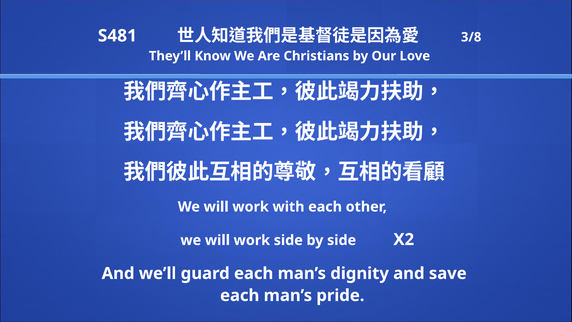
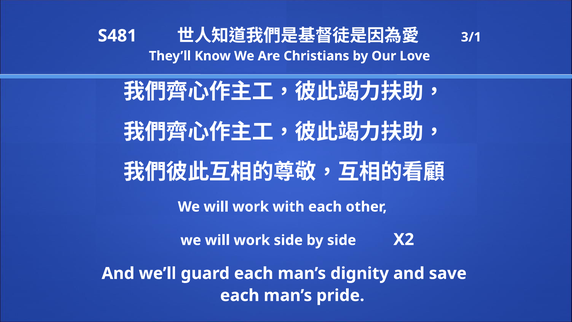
3/8: 3/8 -> 3/1 (471, 37)
